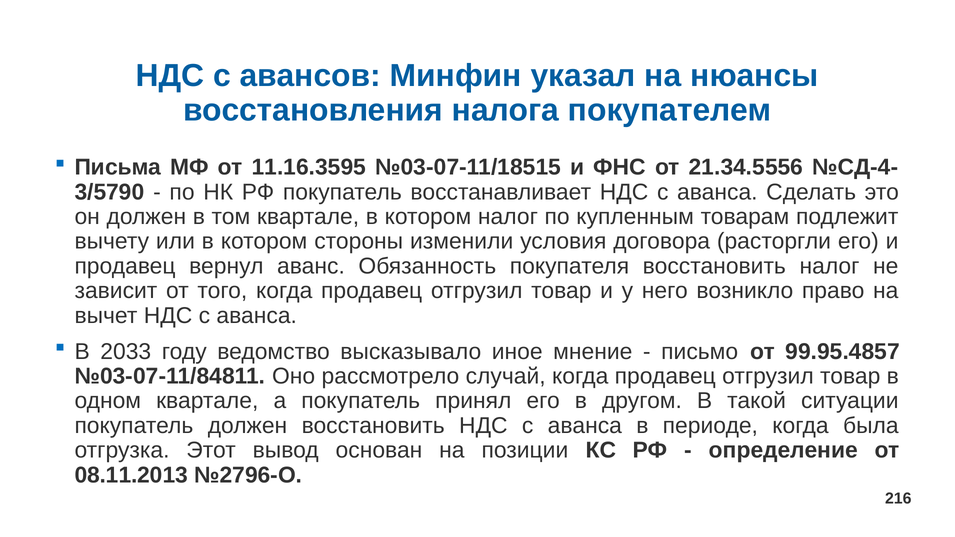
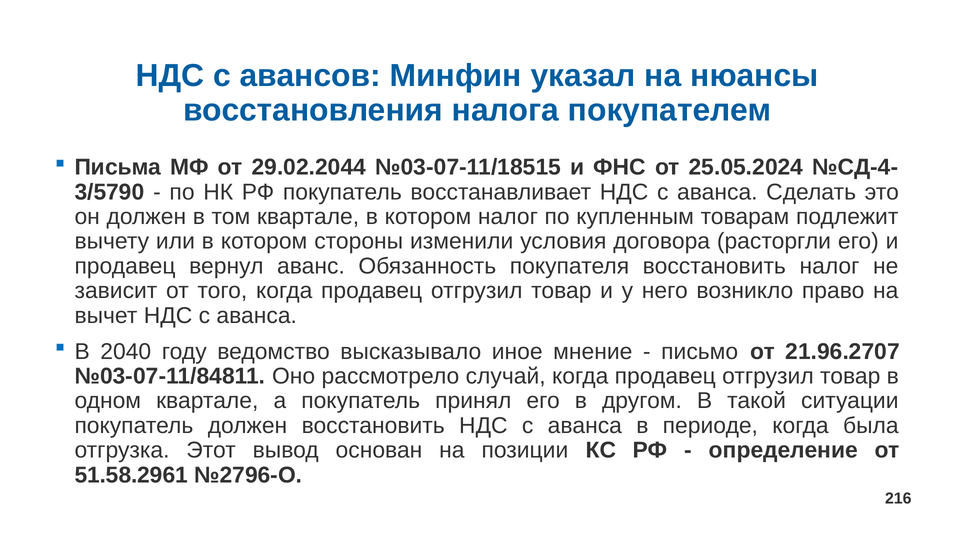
11.16.3595: 11.16.3595 -> 29.02.2044 (309, 167)
21.34.5556: 21.34.5556 -> 25.05.2024 (746, 167)
2033: 2033 -> 2040 (126, 352)
99.95.4857: 99.95.4857 -> 21.96.2707 (843, 352)
08.11.2013: 08.11.2013 -> 51.58.2961 (131, 475)
